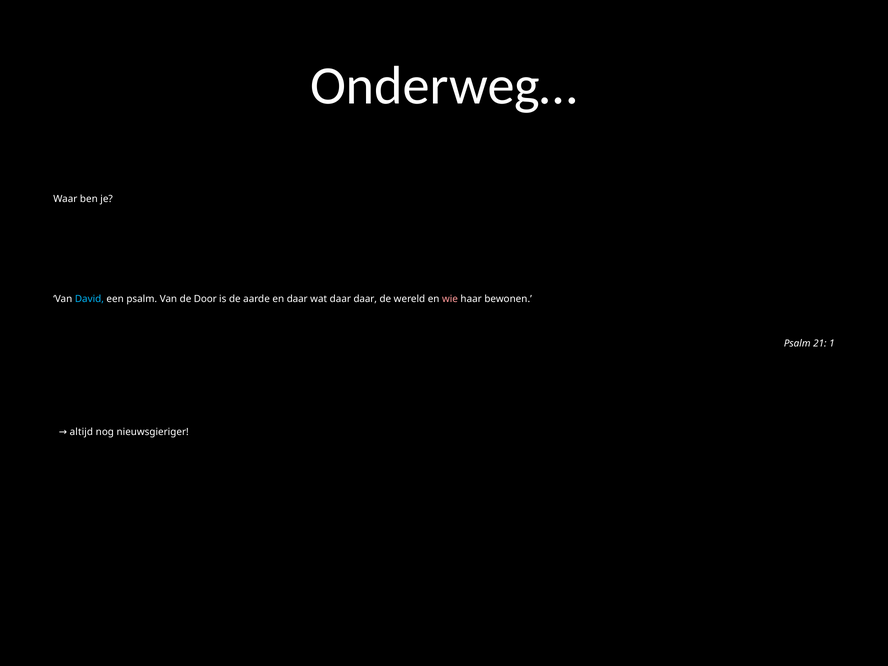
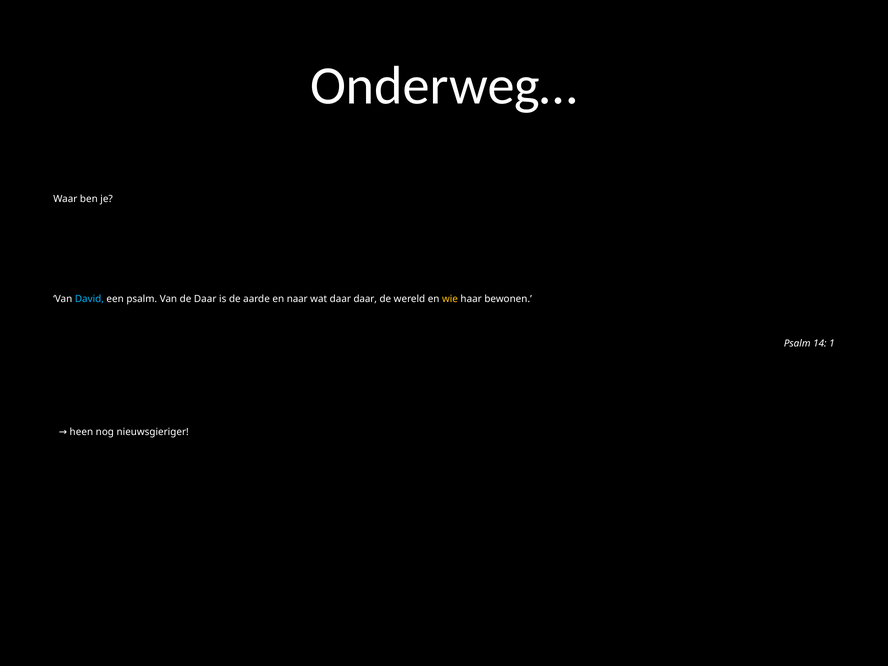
de Door: Door -> Daar (205, 299)
en daar: daar -> naar (297, 299)
wie colour: pink -> yellow (450, 299)
21: 21 -> 14 (820, 343)
altijd: altijd -> heen (81, 432)
